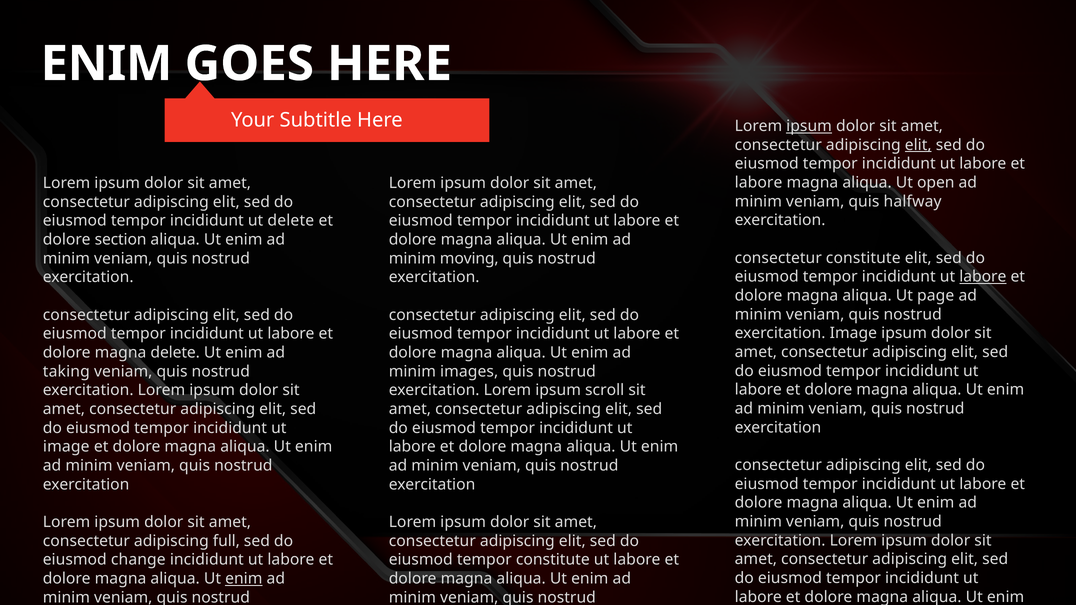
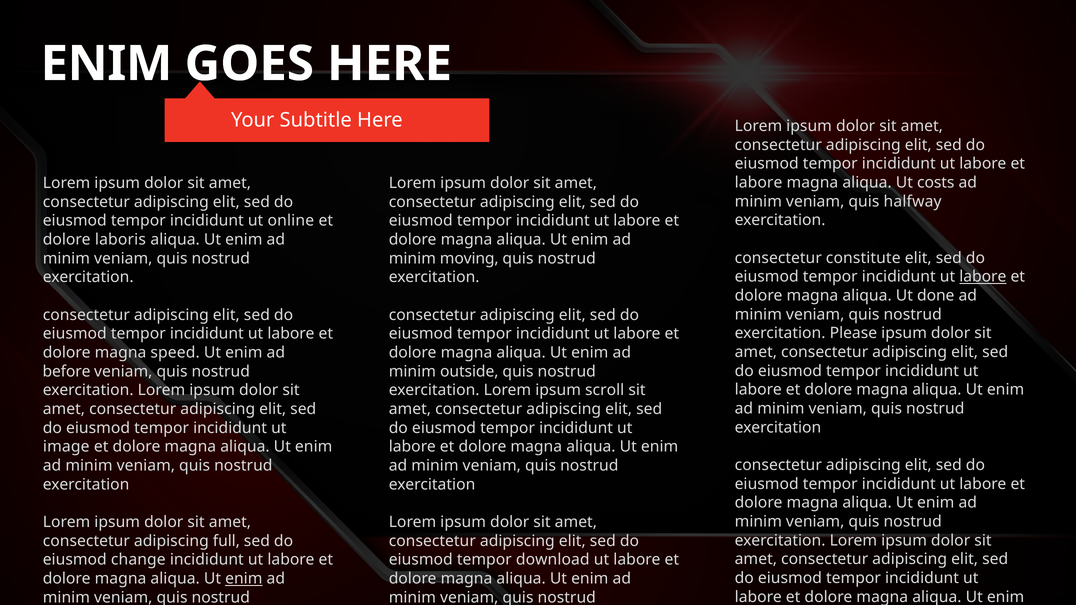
ipsum underline: present -> none (809, 126)
elit underline: present -> none (918, 145)
open: open -> costs (936, 183)
ut delete: delete -> online (291, 221)
section: section -> laboris (120, 240)
page: page -> done (936, 296)
exercitation Image: Image -> Please (853, 333)
magna delete: delete -> speed (175, 353)
taking: taking -> before (67, 372)
images: images -> outside (469, 372)
tempor constitute: constitute -> download (553, 560)
